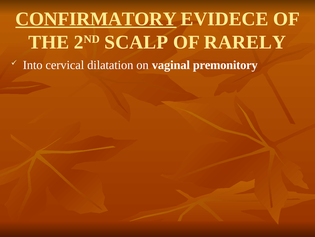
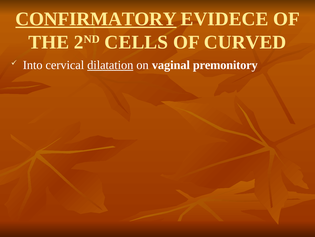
SCALP: SCALP -> CELLS (136, 42)
RARELY: RARELY -> CURVED (245, 42)
dilatation underline: none -> present (110, 65)
